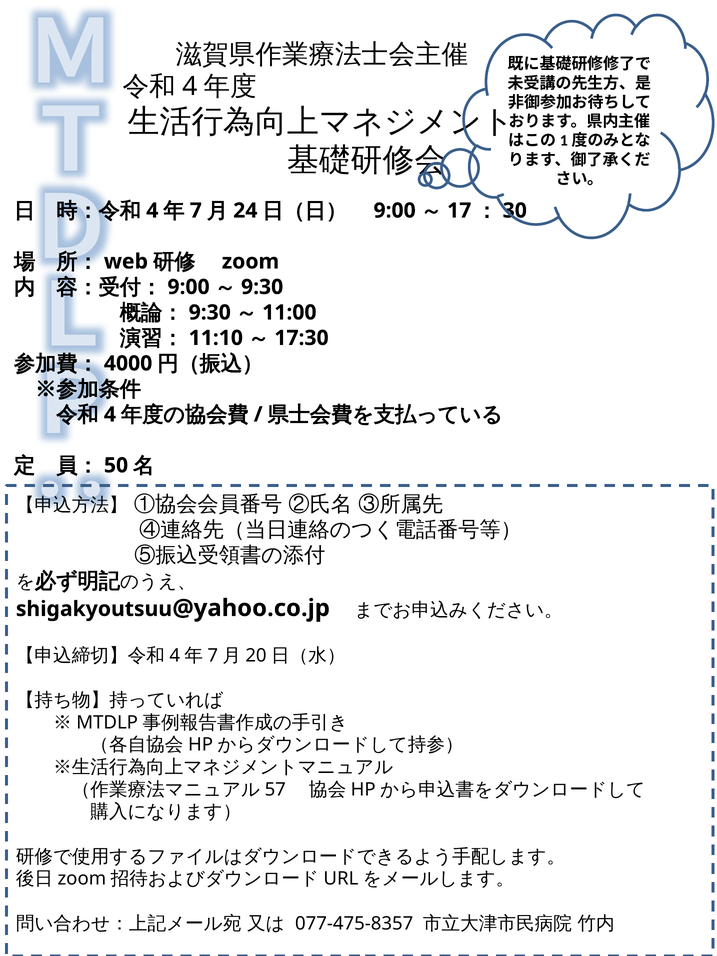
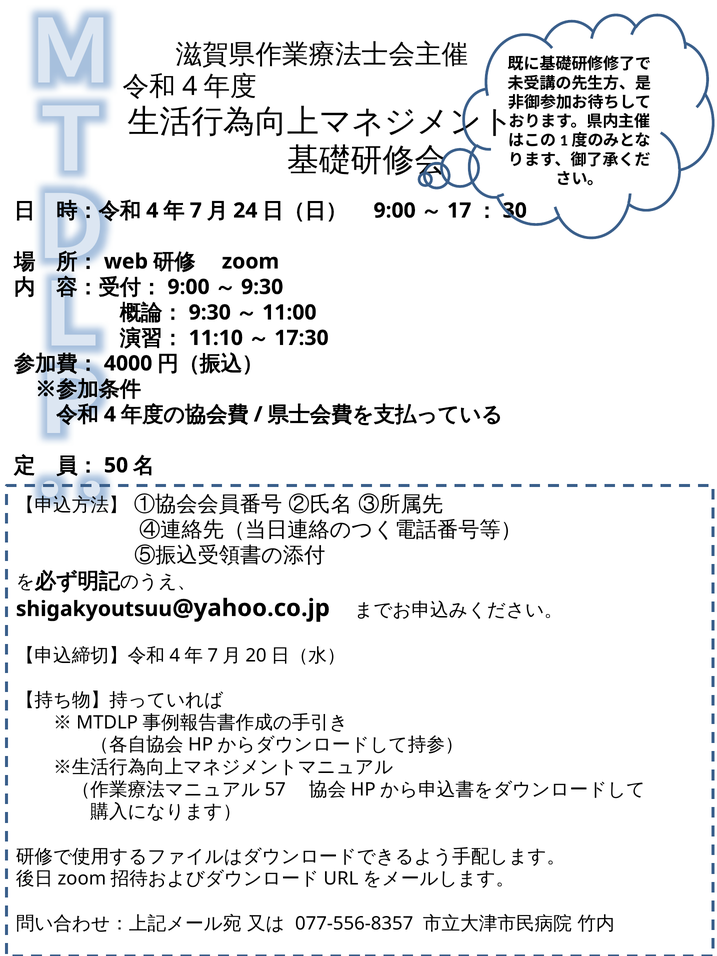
077-475-8357: 077-475-8357 -> 077-556-8357 (354, 923)
